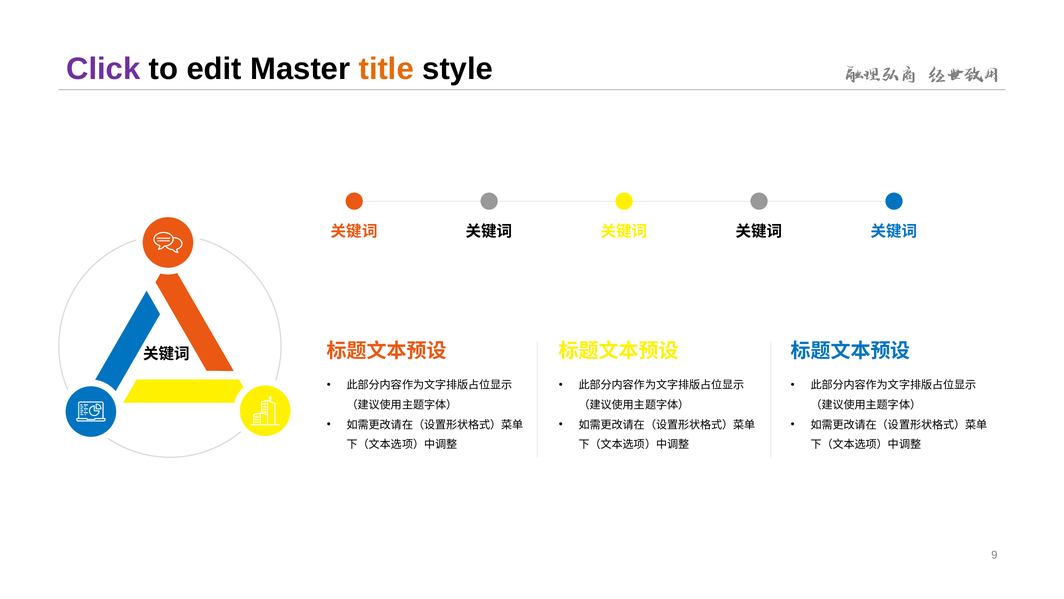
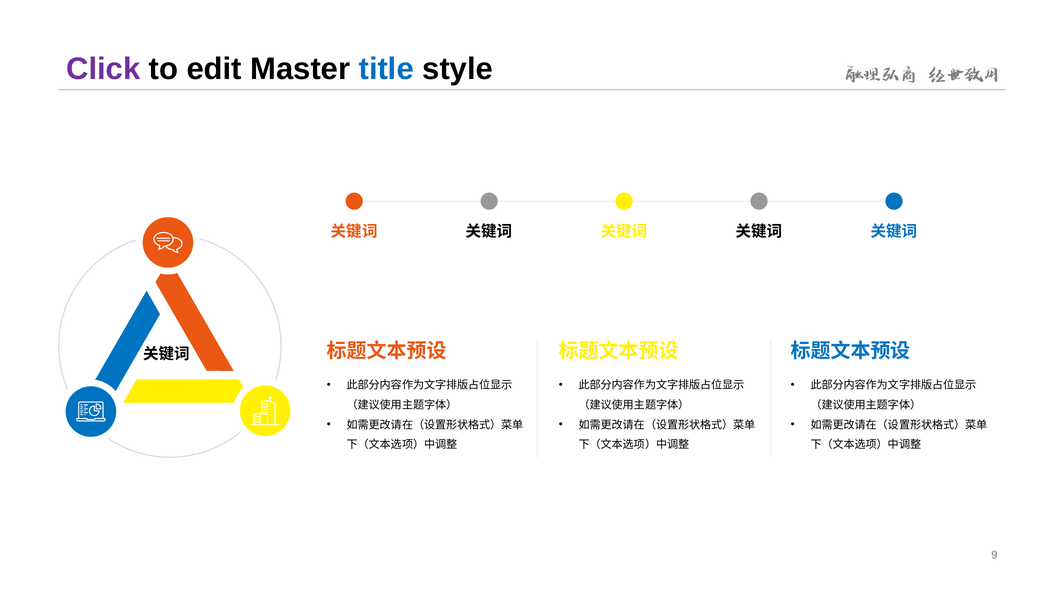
title colour: orange -> blue (386, 69)
